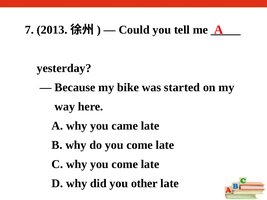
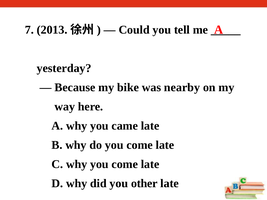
started: started -> nearby (182, 88)
